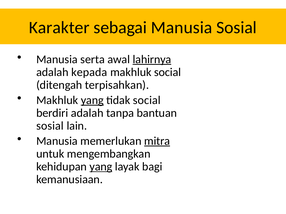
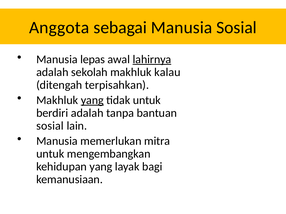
Karakter: Karakter -> Anggota (59, 28)
serta: serta -> lepas (93, 59)
kepada: kepada -> sekolah (89, 72)
makhluk social: social -> kalau (167, 72)
tidak social: social -> untuk (147, 100)
mitra underline: present -> none (157, 141)
yang underline: present -> none (101, 167)
